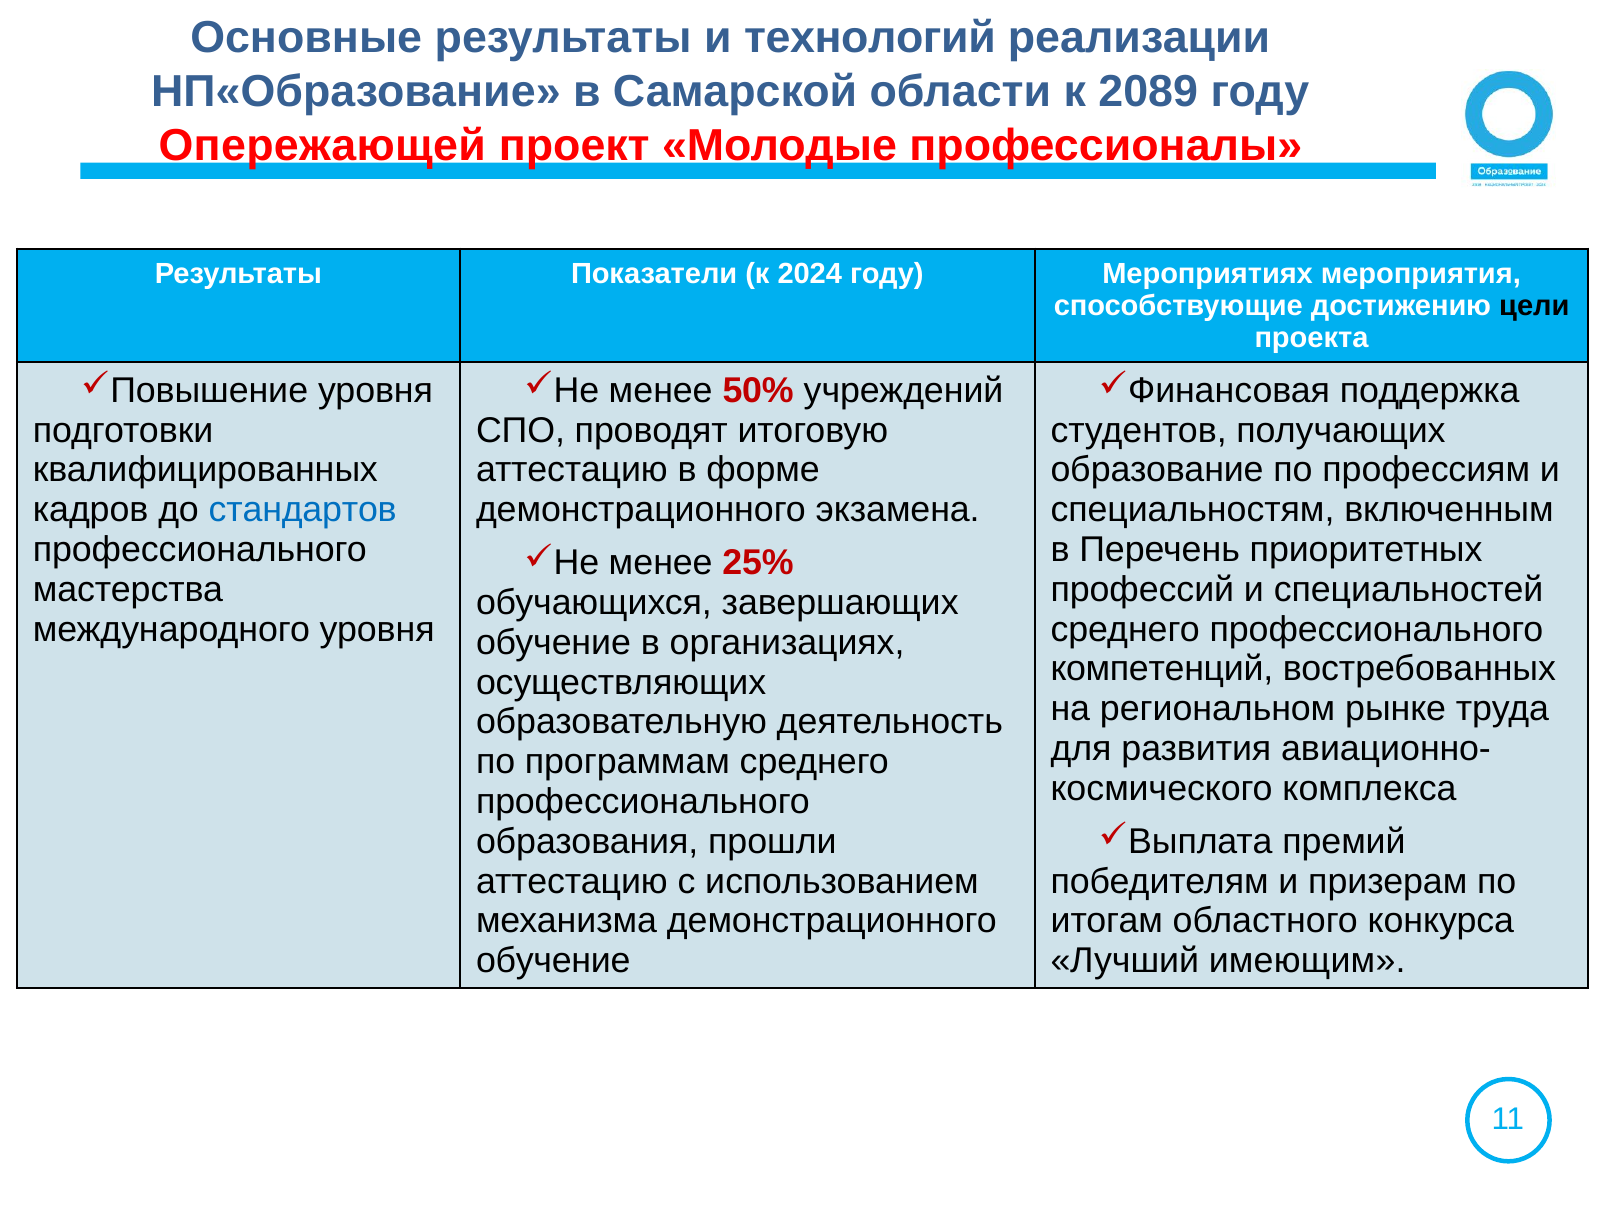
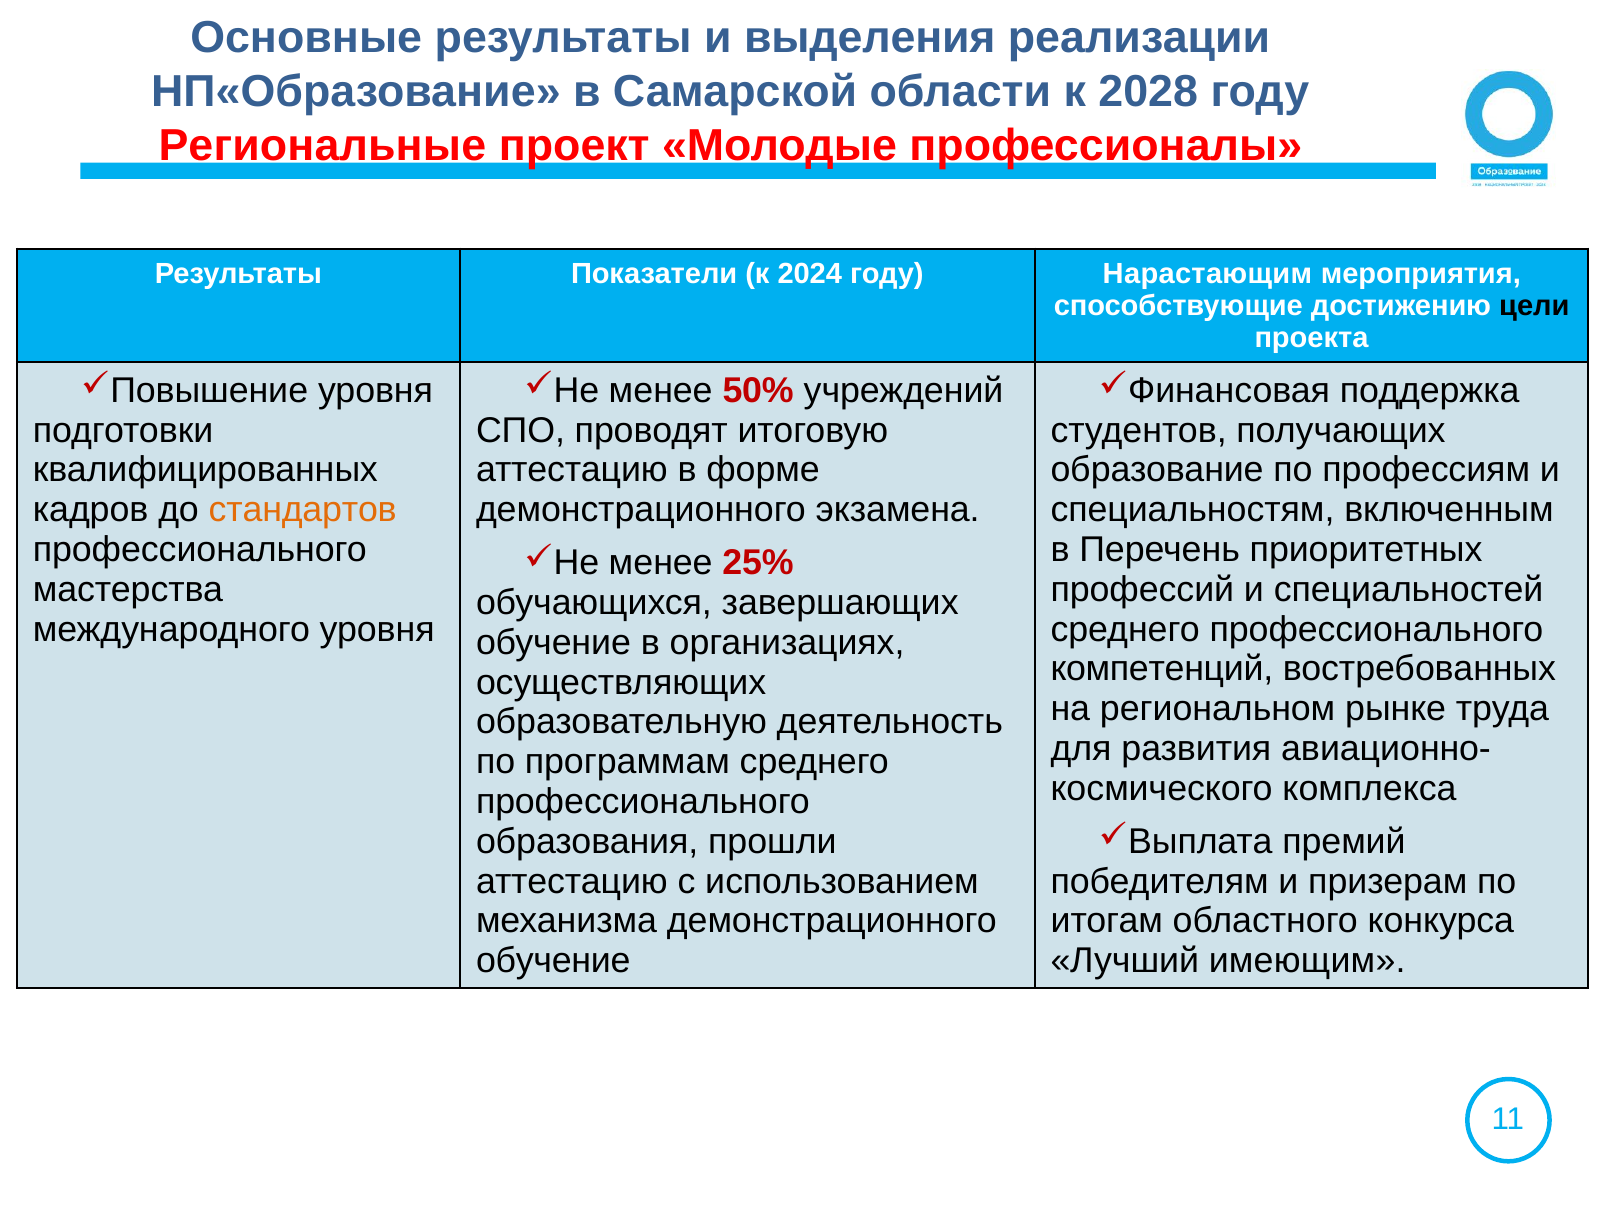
технологий: технологий -> выделения (870, 38)
2089: 2089 -> 2028 (1148, 92)
Опережающей: Опережающей -> Региональные (322, 145)
Мероприятиях: Мероприятиях -> Нарастающим (1207, 273)
стандартов colour: blue -> orange (303, 510)
